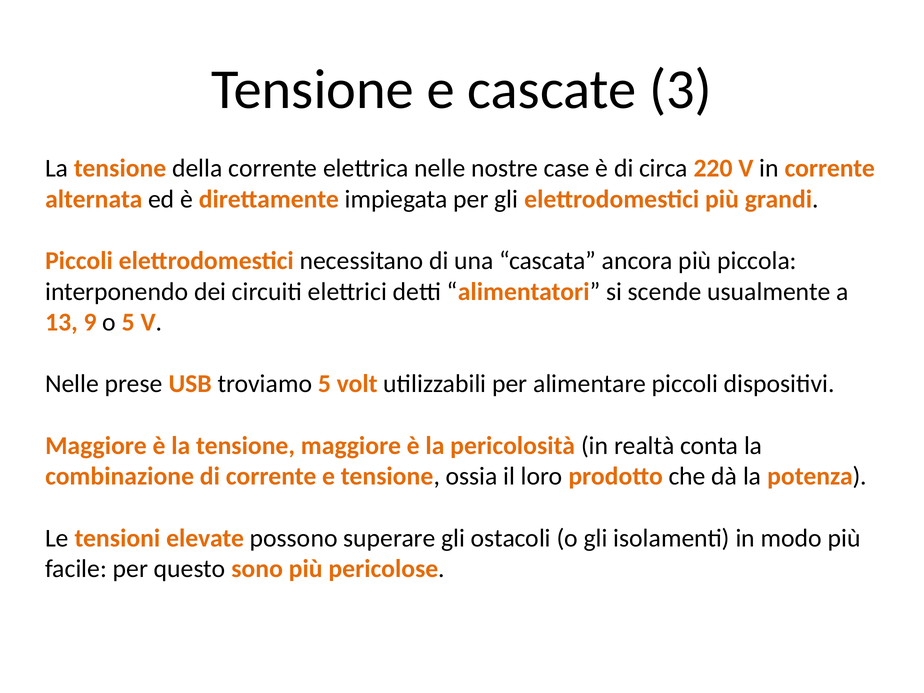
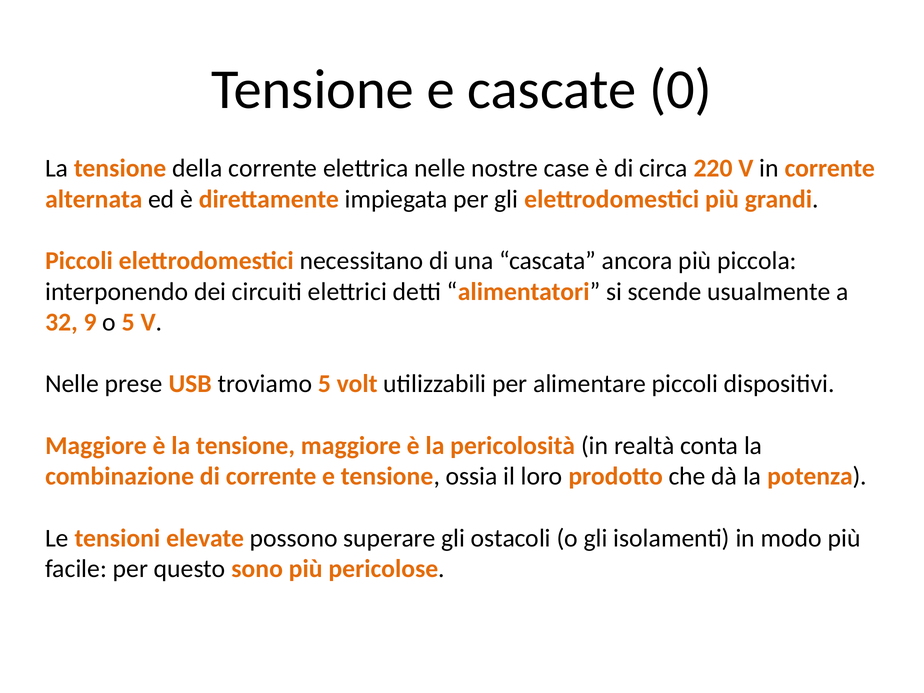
3: 3 -> 0 (681, 89)
13: 13 -> 32 (61, 322)
